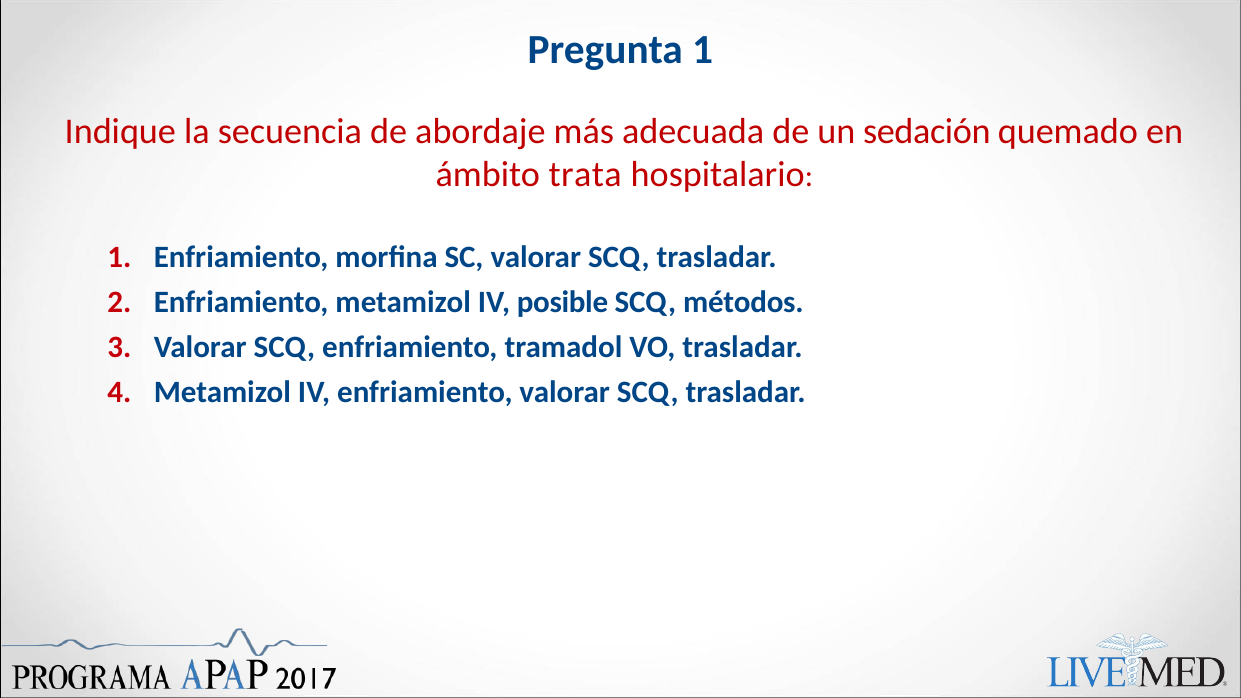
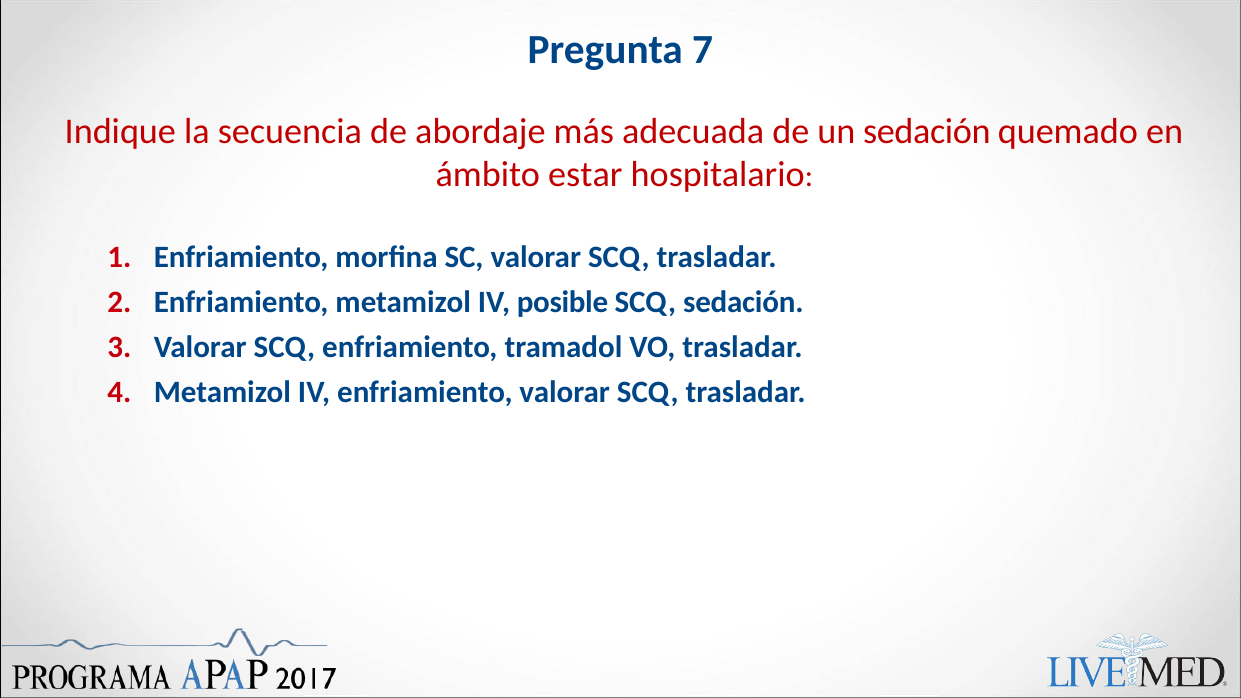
Pregunta 1: 1 -> 7 (703, 50)
trata: trata -> estar (585, 175)
SCQ métodos: métodos -> sedación (743, 302)
